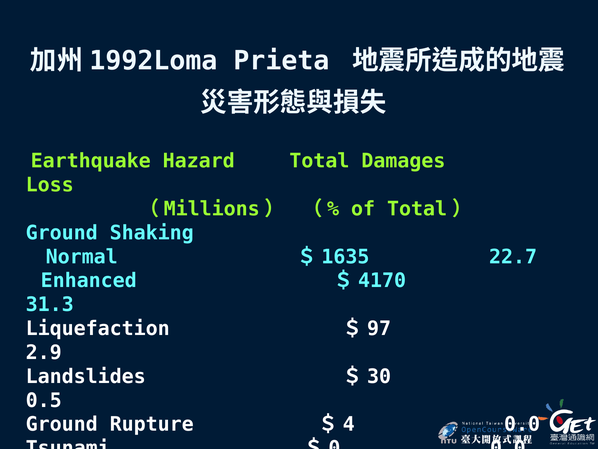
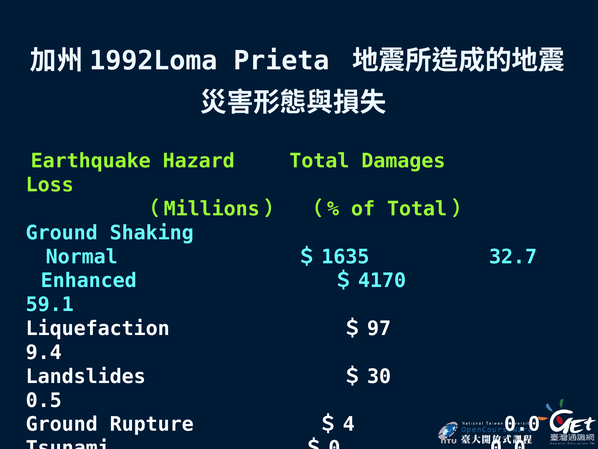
22.7: 22.7 -> 32.7 (513, 256)
31.3: 31.3 -> 59.1 (50, 304)
2.9: 2.9 -> 9.4 (44, 352)
